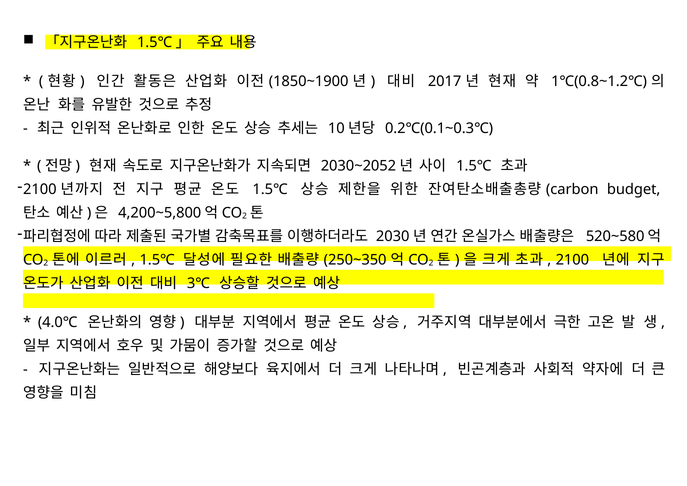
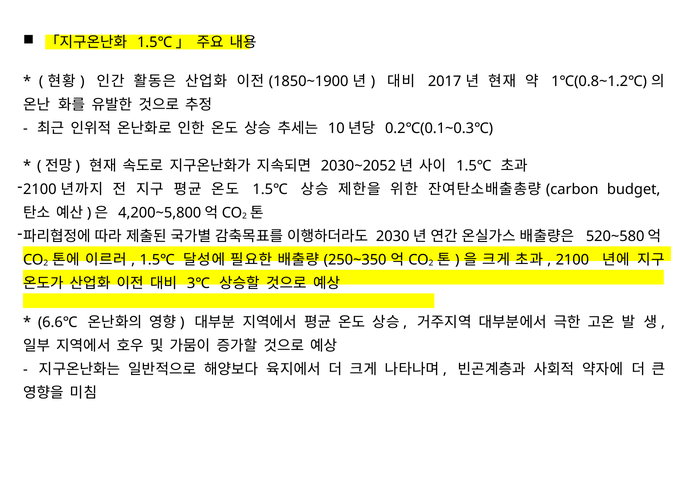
4.0℃: 4.0℃ -> 6.6℃ (58, 322)
